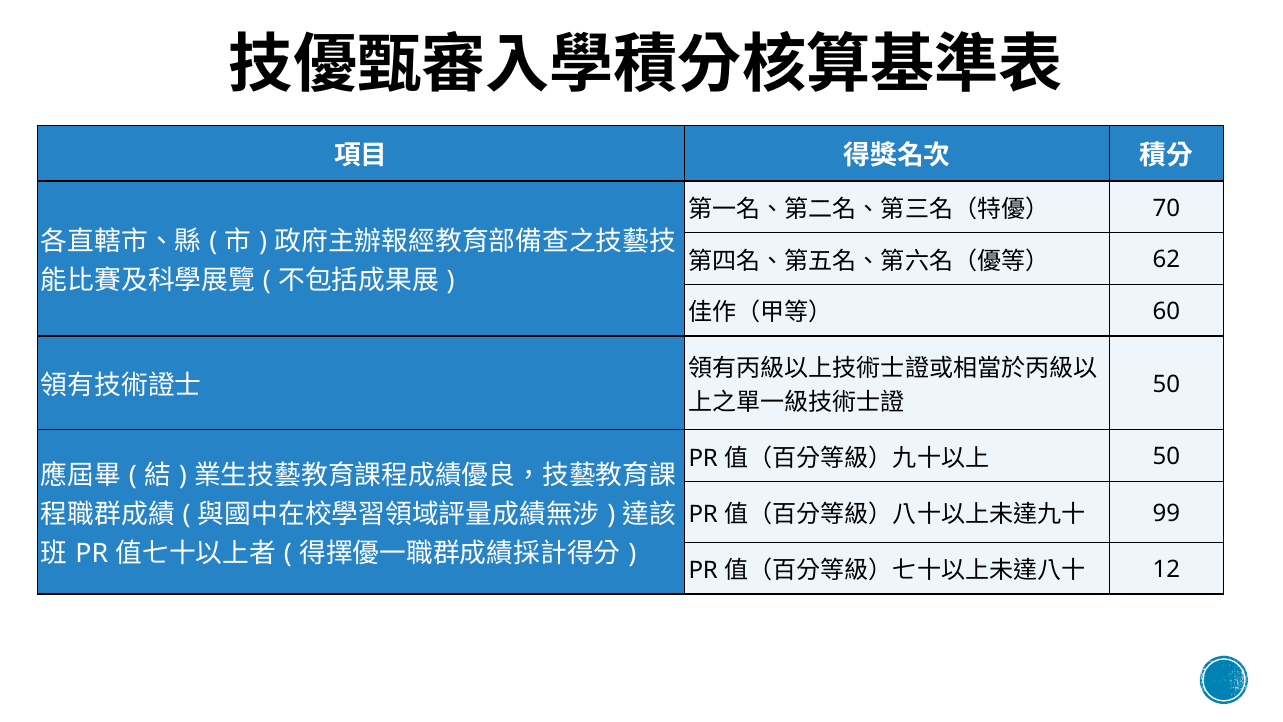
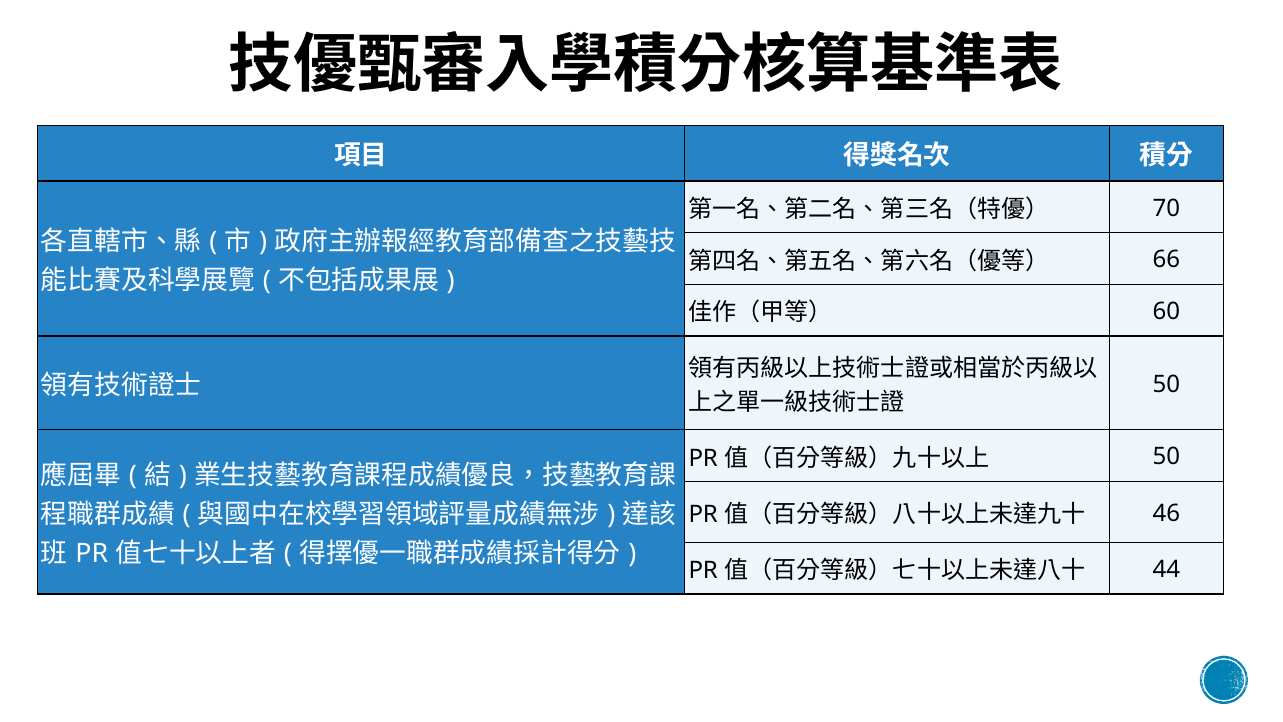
62: 62 -> 66 (1166, 260)
99: 99 -> 46 (1166, 513)
12: 12 -> 44 (1166, 569)
